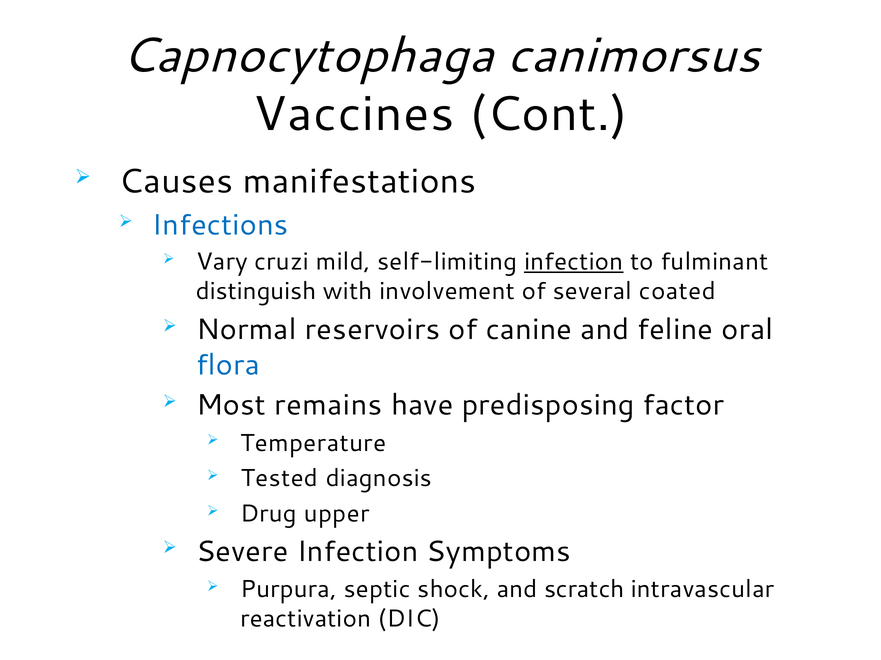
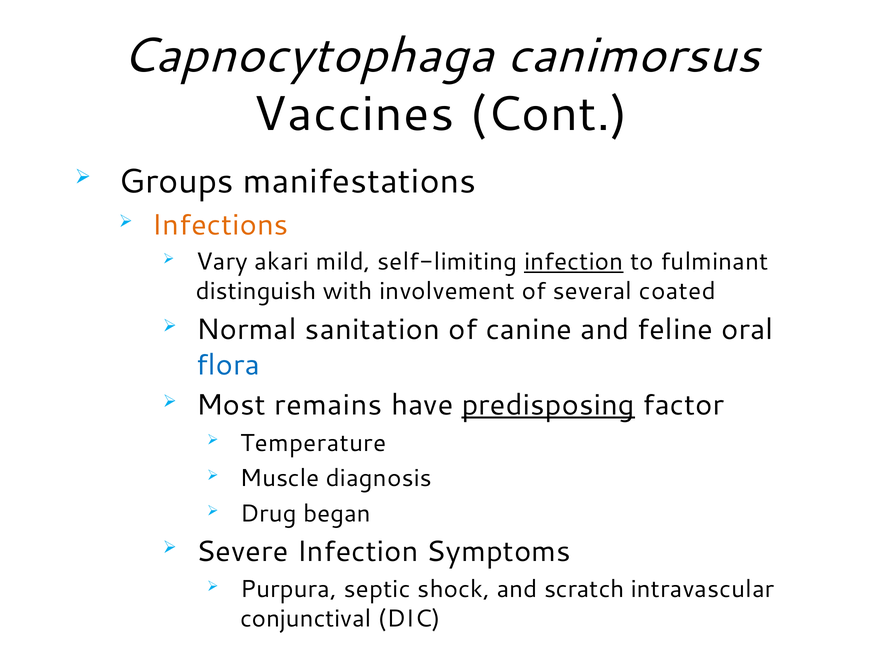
Causes: Causes -> Groups (176, 182)
Infections colour: blue -> orange (220, 225)
cruzi: cruzi -> akari (282, 262)
reservoirs: reservoirs -> sanitation (373, 330)
predisposing underline: none -> present (548, 405)
Tested: Tested -> Muscle (280, 479)
upper: upper -> began (337, 514)
reactivation: reactivation -> conjunctival (306, 619)
